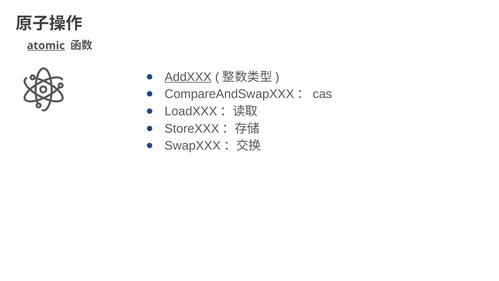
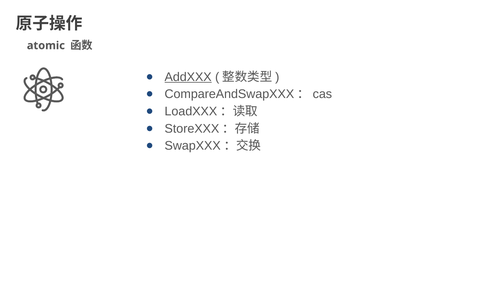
atomic underline: present -> none (46, 45)
